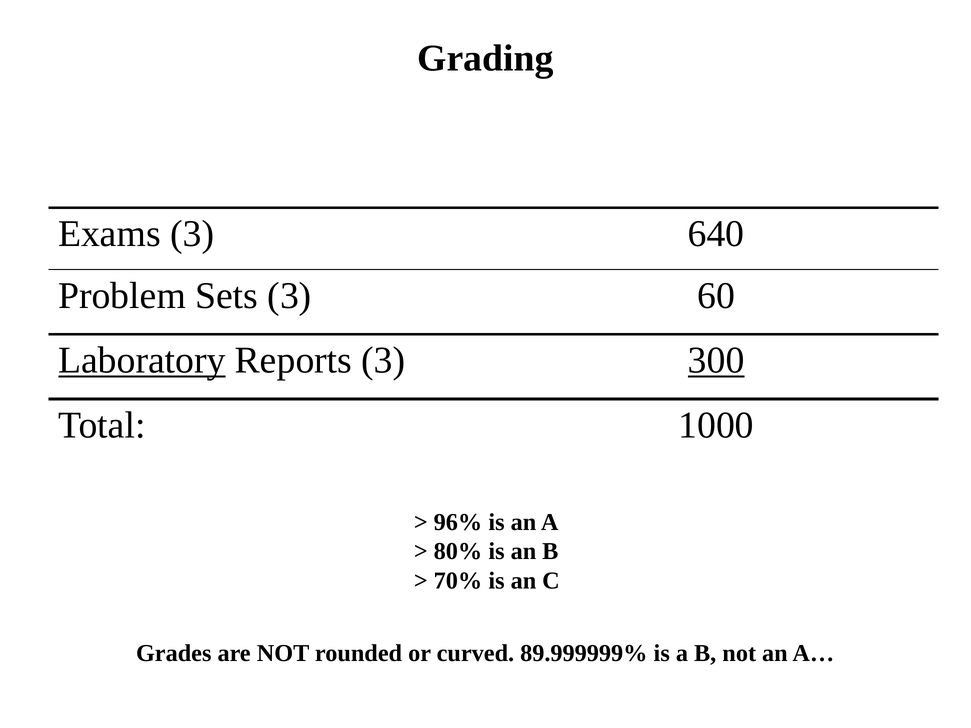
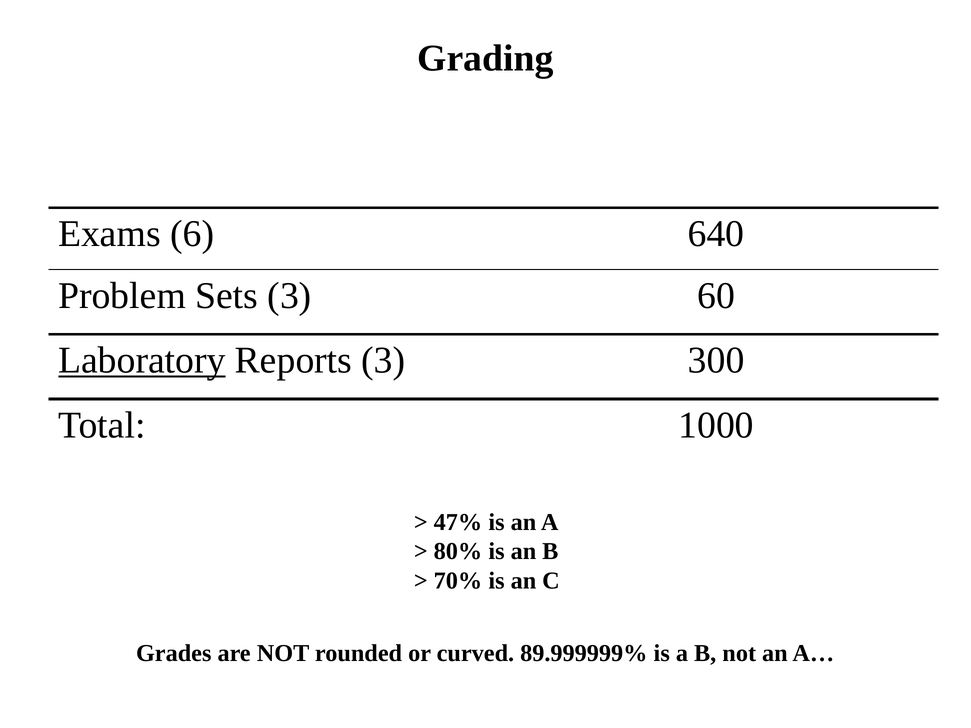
Exams 3: 3 -> 6 (192, 234)
300 underline: present -> none (716, 360)
96%: 96% -> 47% (458, 523)
